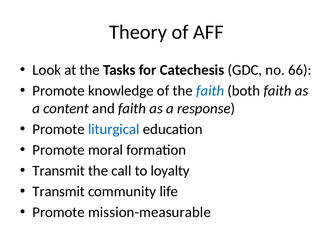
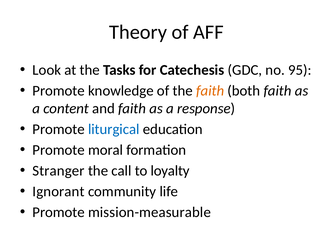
66: 66 -> 95 (300, 70)
faith colour: blue -> orange (210, 91)
Transmit: Transmit -> Stranger (59, 171)
Transmit: Transmit -> Ignorant (59, 191)
